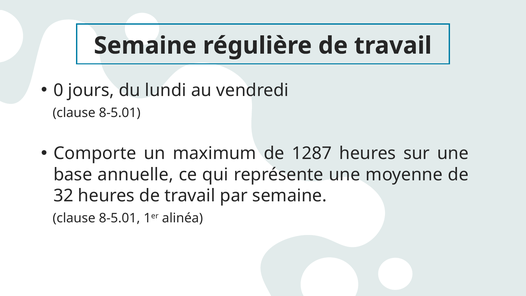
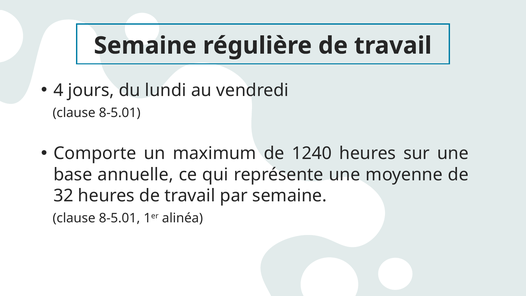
0: 0 -> 4 (58, 90)
1287: 1287 -> 1240 (312, 153)
